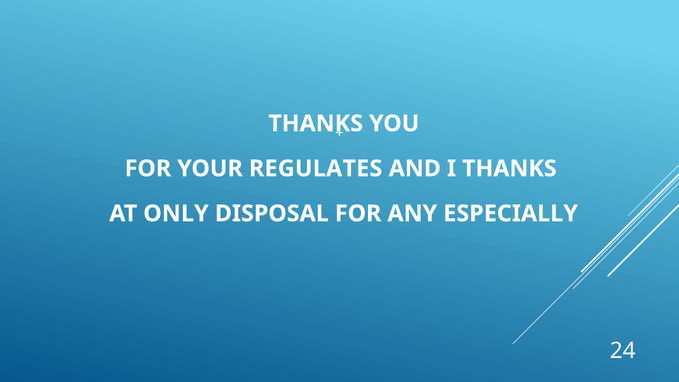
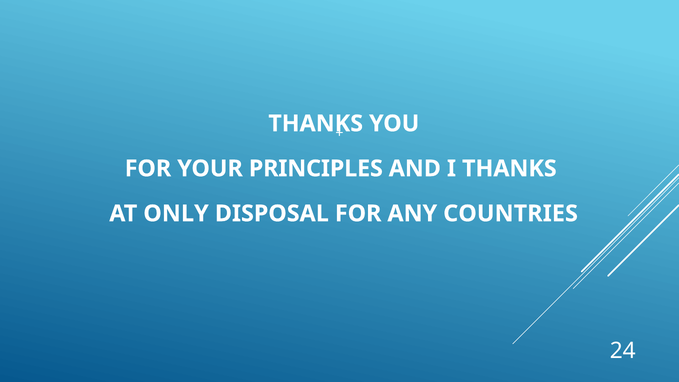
REGULATES: REGULATES -> PRINCIPLES (316, 169)
ESPECIALLY: ESPECIALLY -> COUNTRIES (511, 214)
